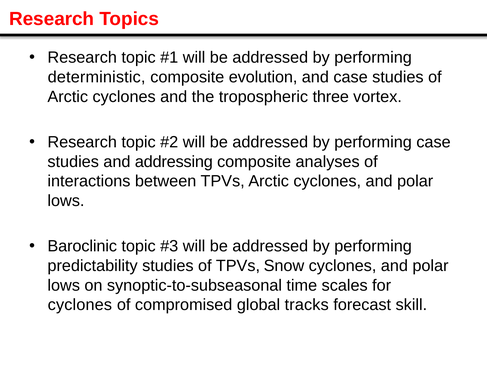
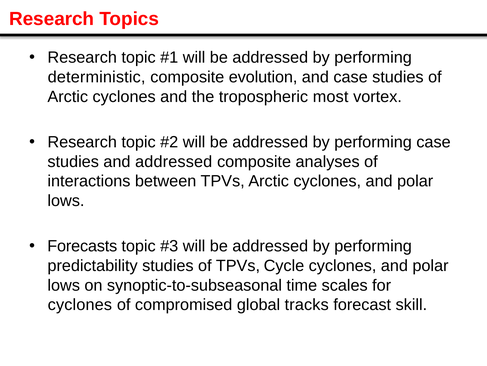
three: three -> most (331, 96)
and addressing: addressing -> addressed (174, 161)
Baroclinic: Baroclinic -> Forecasts (82, 246)
Snow: Snow -> Cycle (284, 265)
